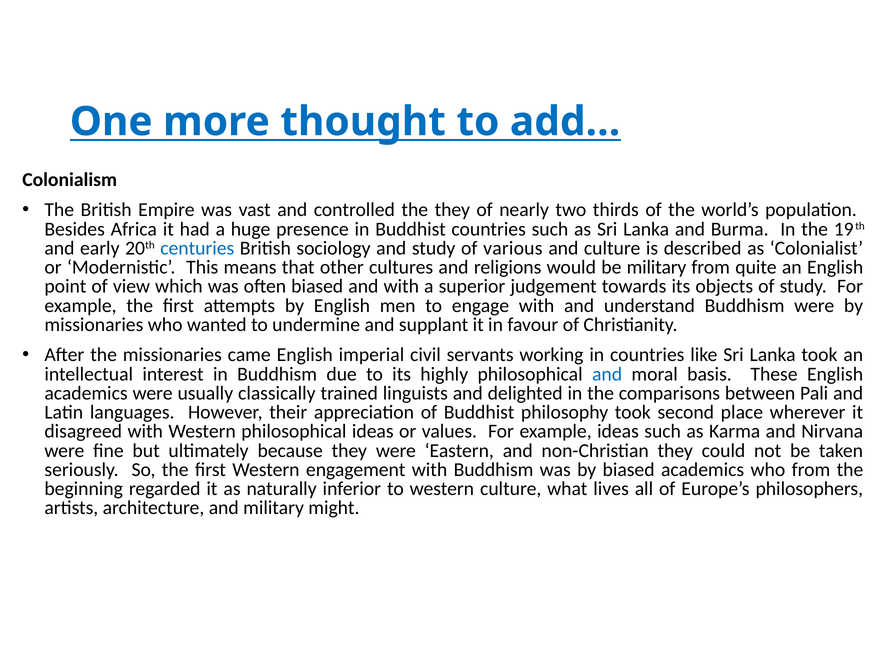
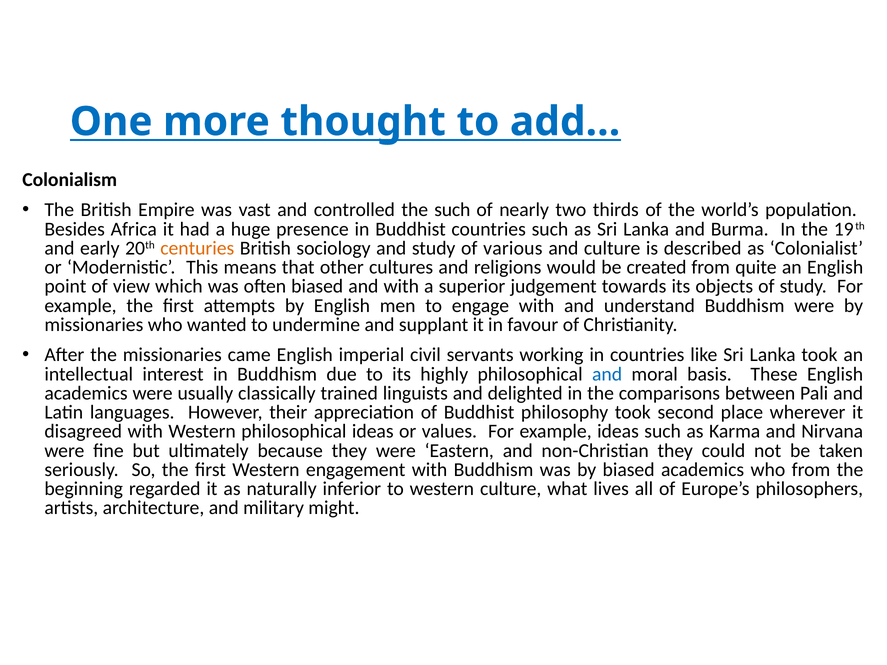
the they: they -> such (452, 210)
centuries colour: blue -> orange (197, 248)
be military: military -> created (657, 267)
